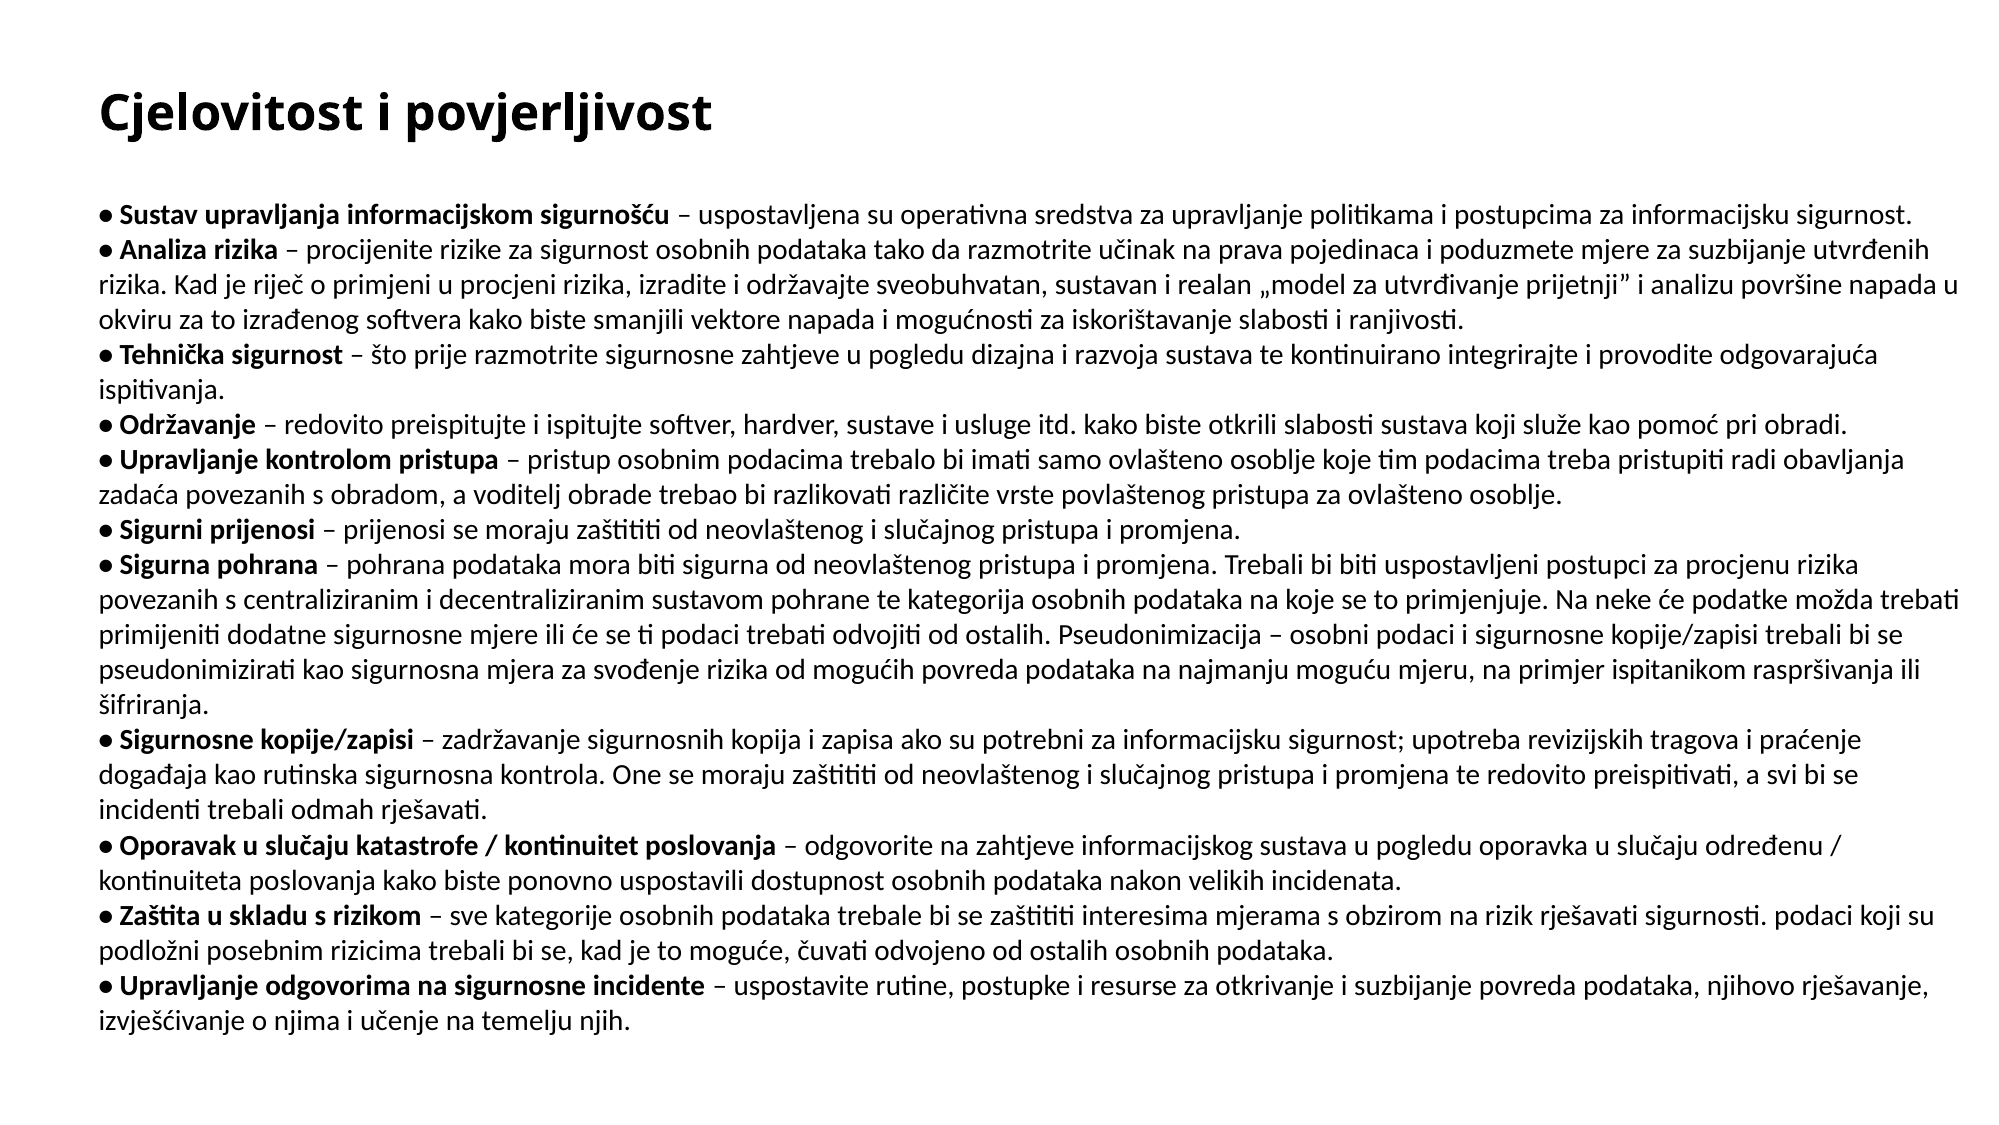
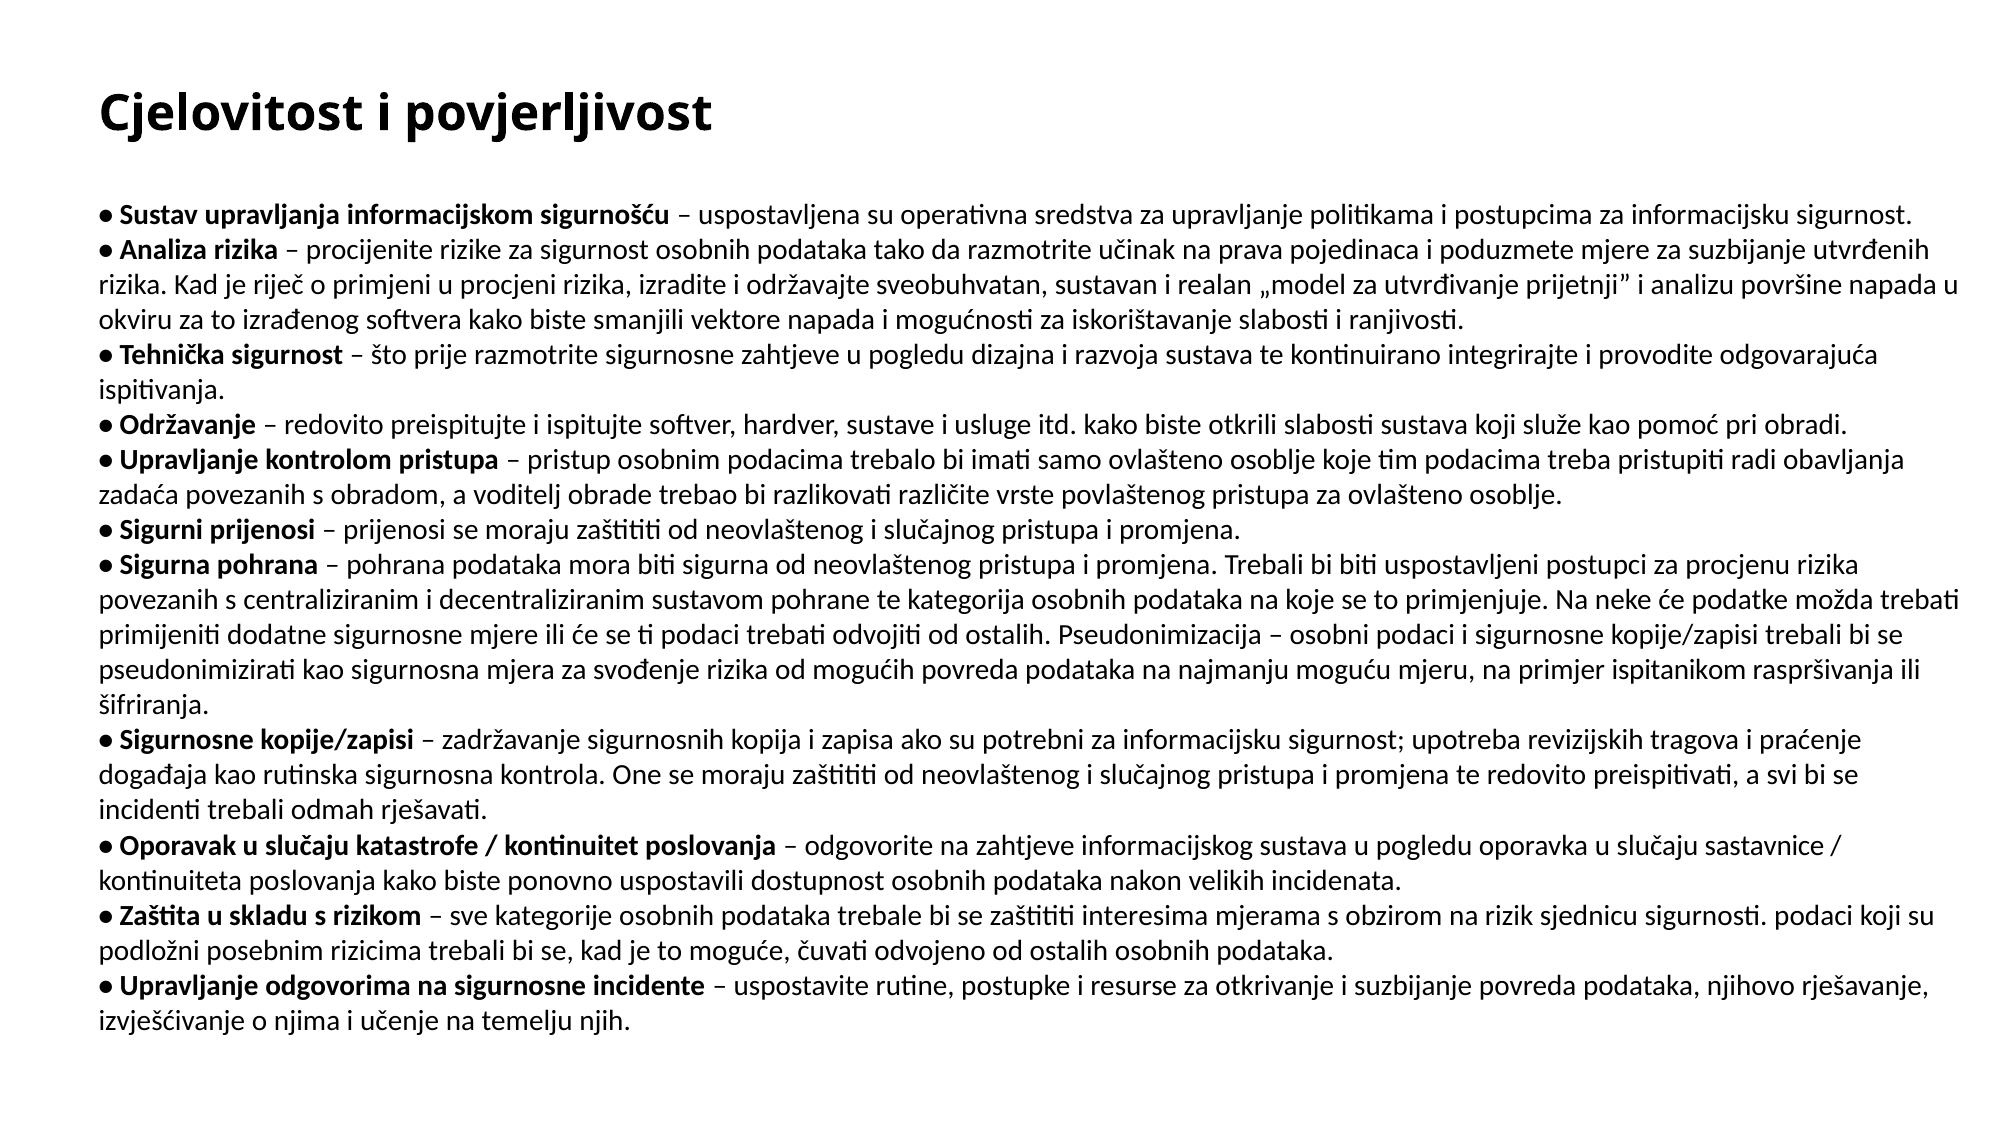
određenu: određenu -> sastavnice (1765, 845)
rizik rješavati: rješavati -> sjednicu (1589, 915)
